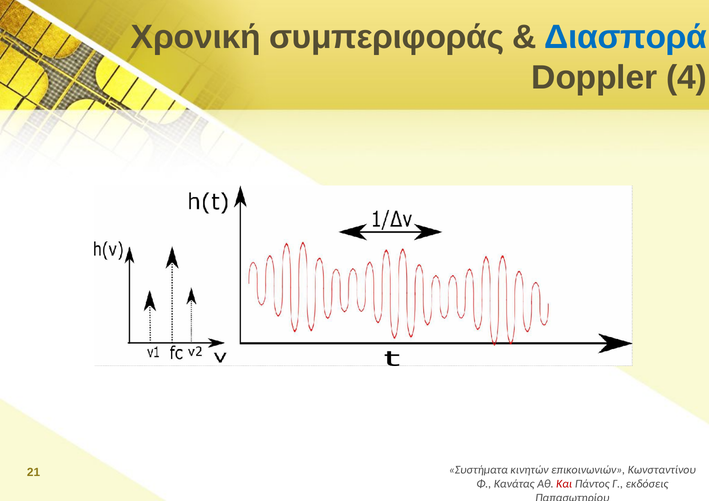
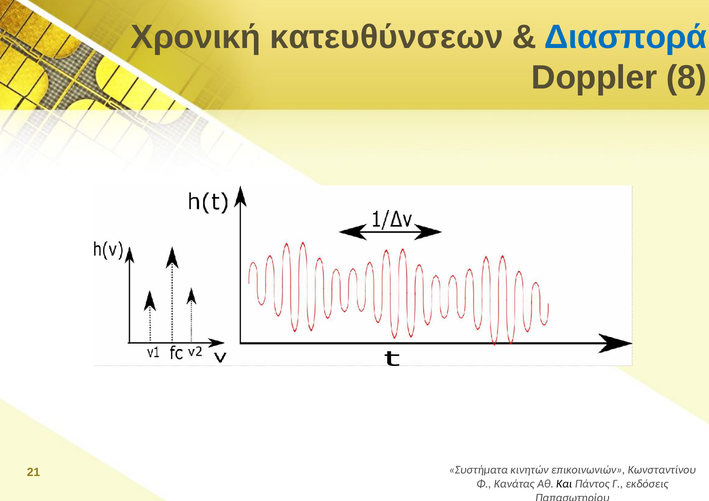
συμπεριφοράς: συμπεριφοράς -> κατευθύνσεων (386, 37)
4: 4 -> 8 (687, 78)
Και colour: red -> black (564, 484)
